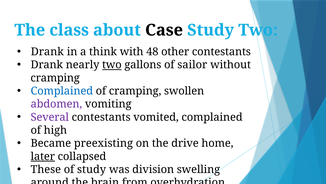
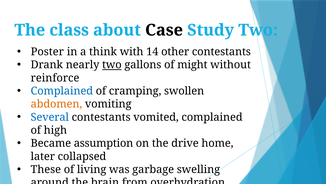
Drank: Drank -> Poster (47, 52)
48: 48 -> 14 (152, 52)
sailor: sailor -> might (192, 65)
cramping: cramping -> reinforce (55, 78)
abdomen colour: purple -> orange (56, 104)
Several colour: purple -> blue (50, 117)
preexisting: preexisting -> assumption (104, 143)
later underline: present -> none (43, 156)
of study: study -> living (92, 169)
division: division -> garbage (153, 169)
